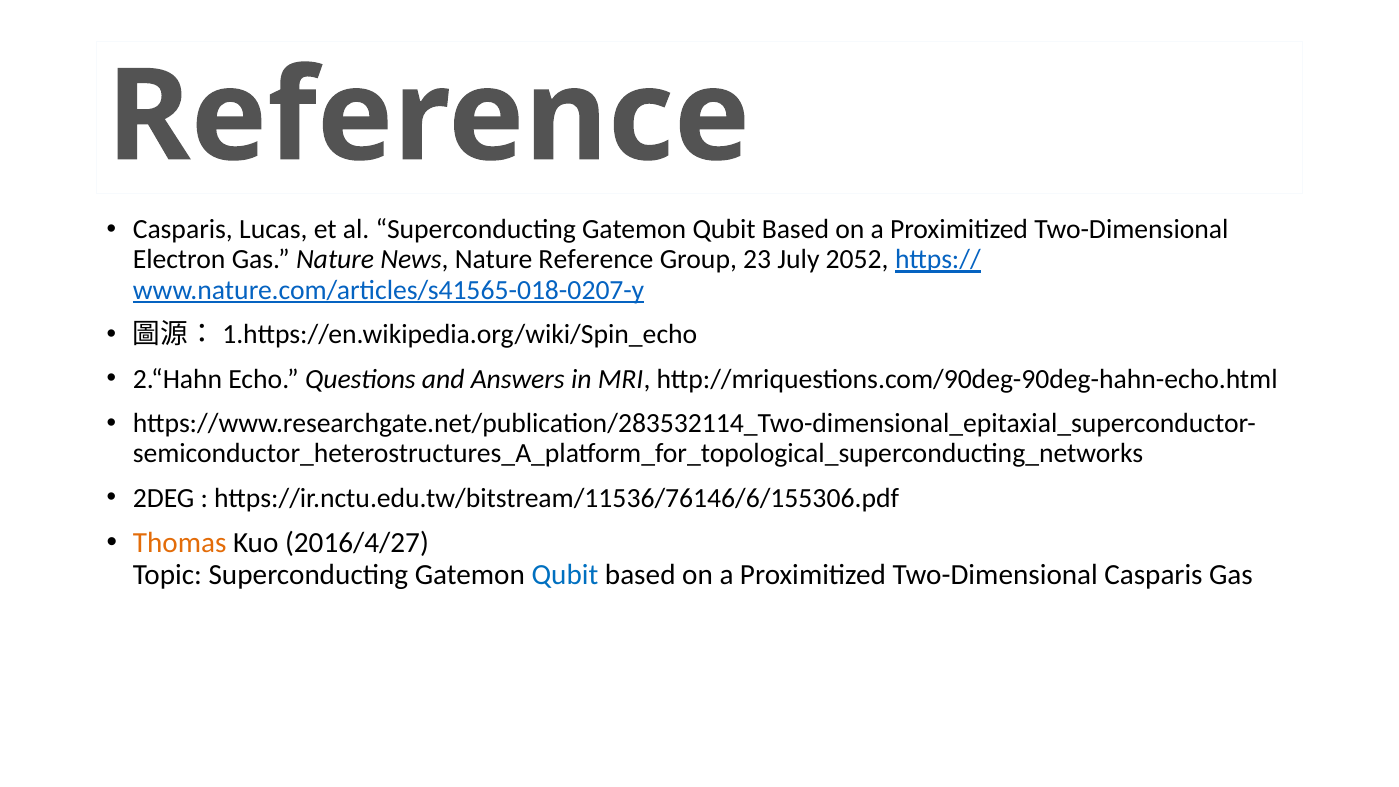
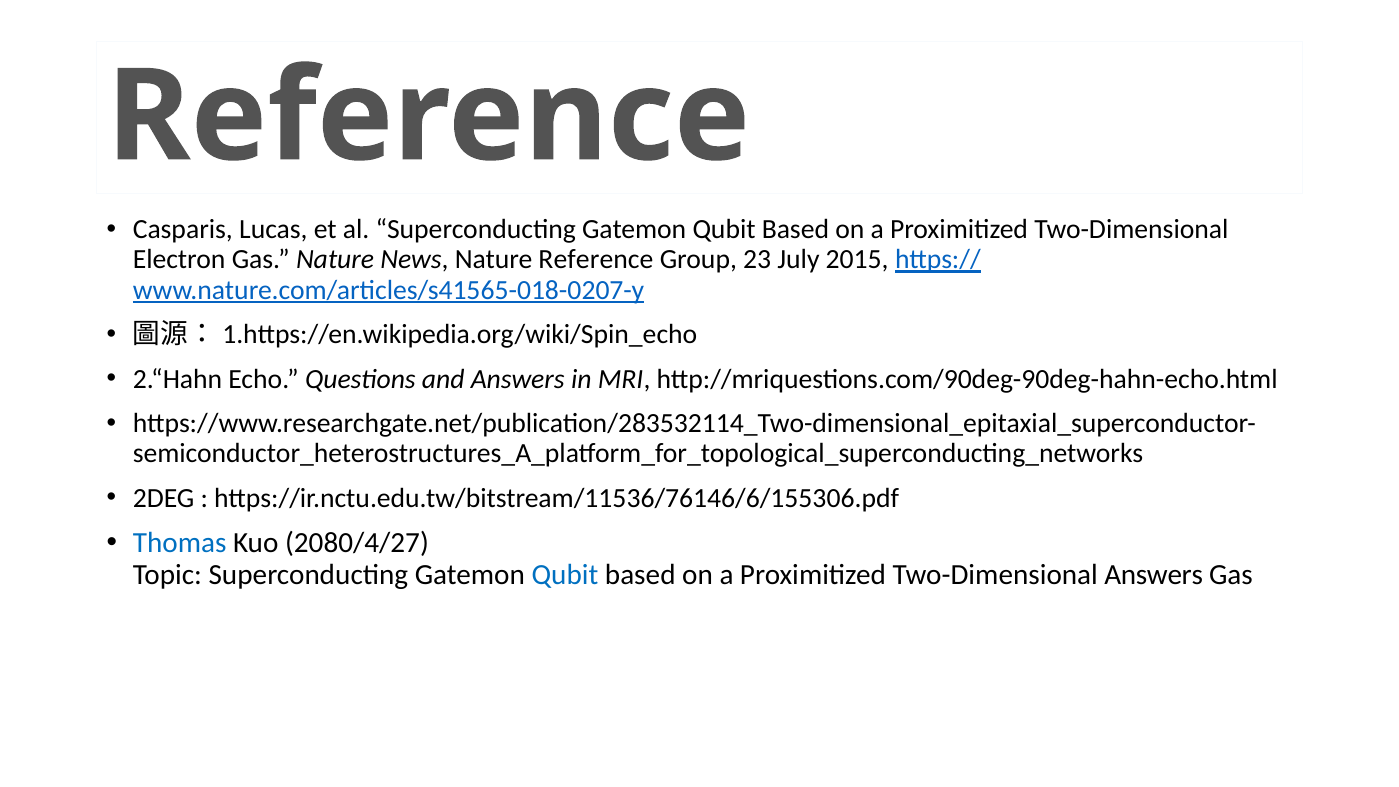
2052: 2052 -> 2015 (857, 260)
Thomas colour: orange -> blue (180, 543)
2016/4/27: 2016/4/27 -> 2080/4/27 (357, 543)
Two-Dimensional Casparis: Casparis -> Answers (1154, 575)
